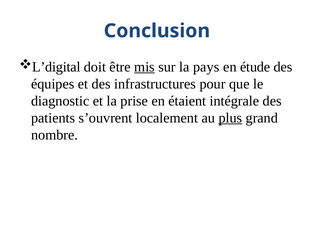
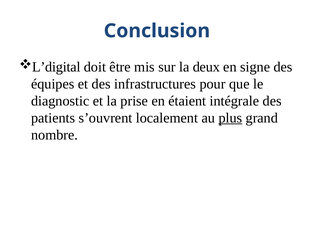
mis underline: present -> none (144, 67)
pays: pays -> deux (206, 67)
étude: étude -> signe (255, 67)
